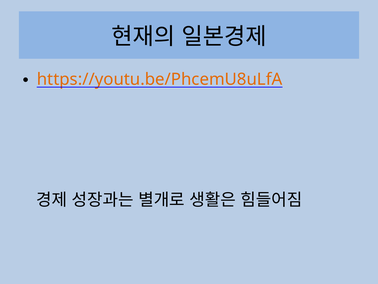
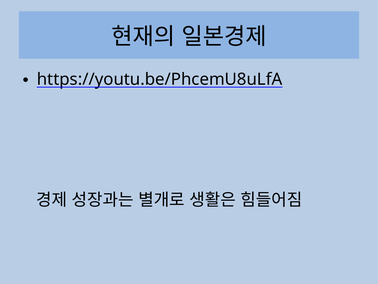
https://youtu.be/PhcemU8uLfA colour: orange -> black (160, 79)
